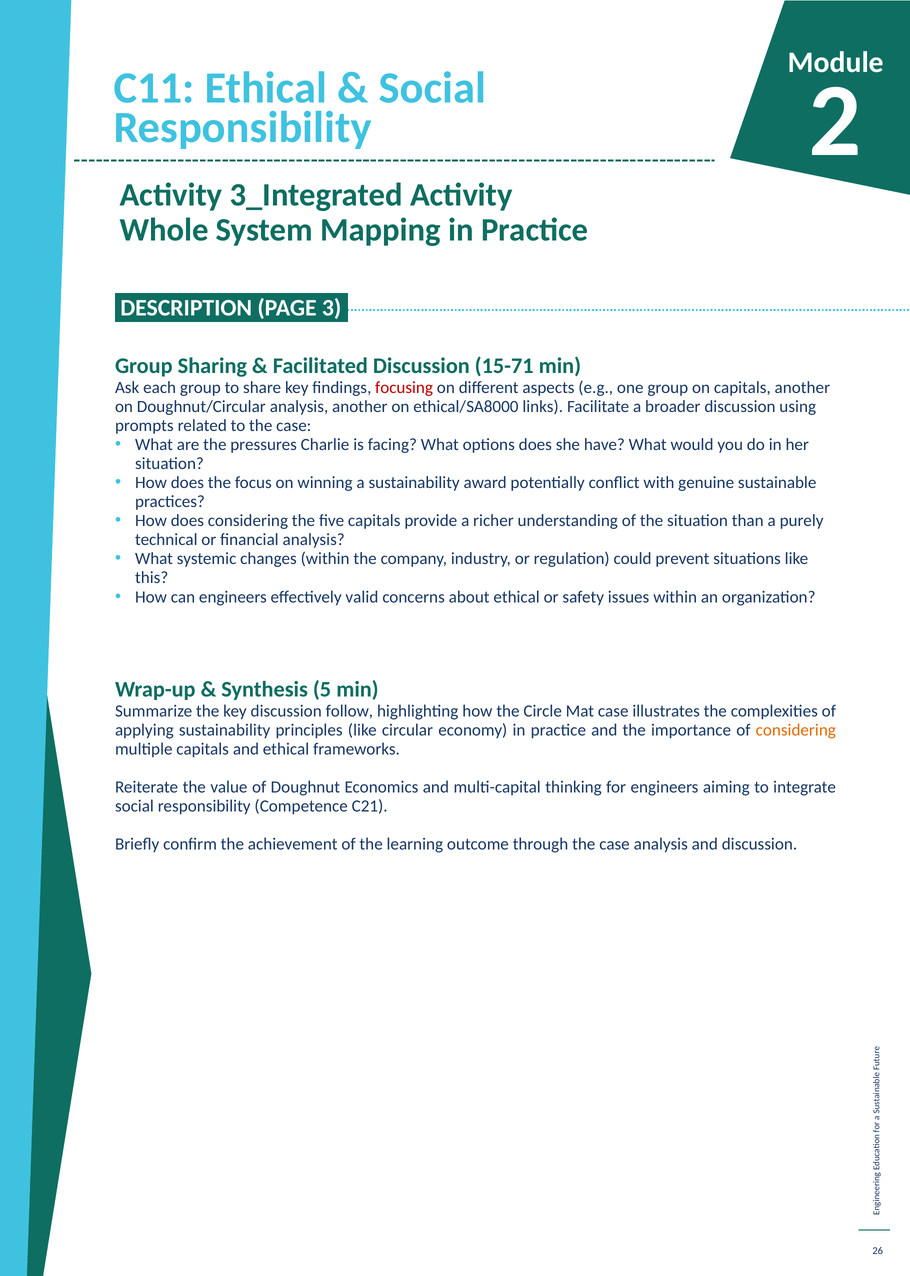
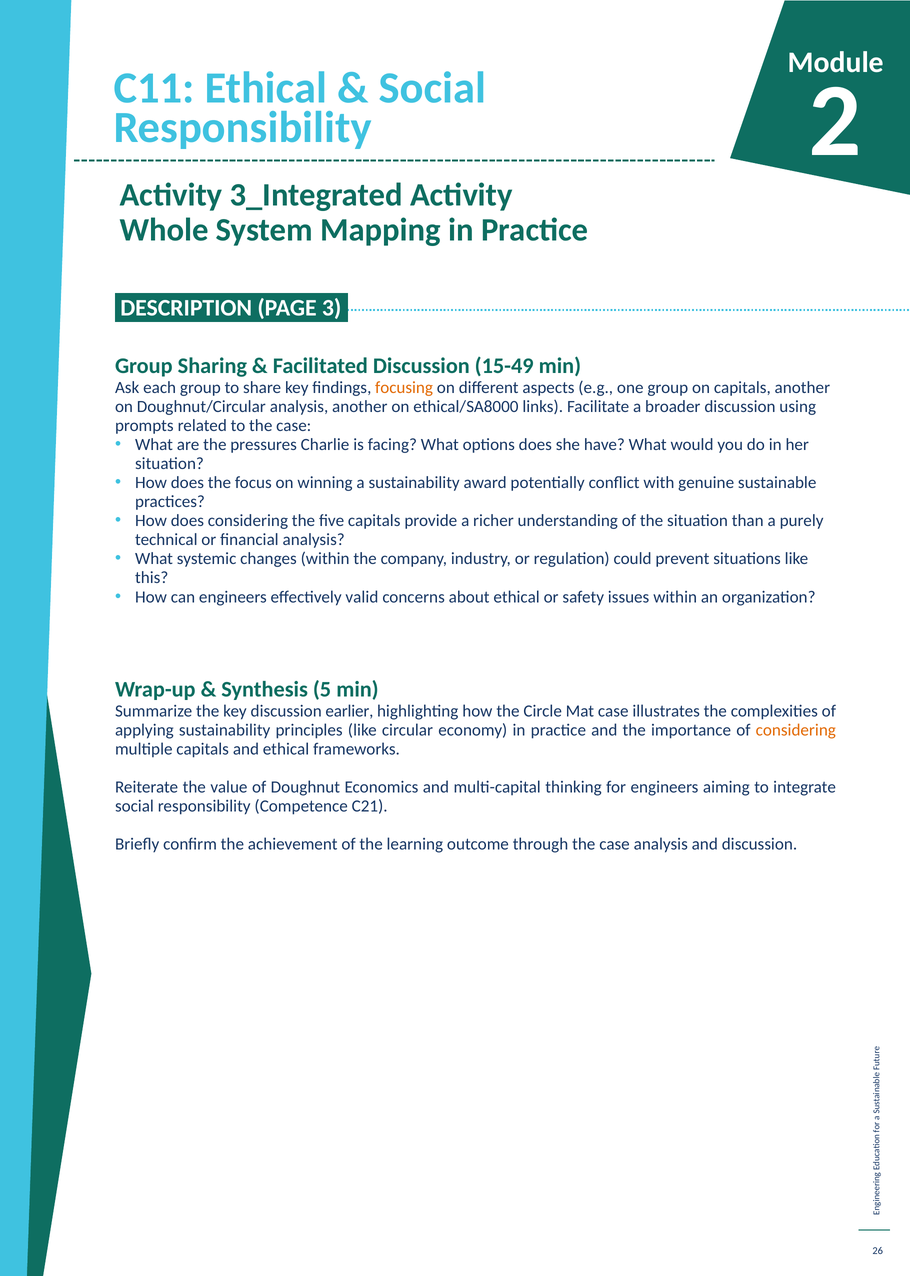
15-71: 15-71 -> 15-49 (504, 366)
focusing colour: red -> orange (404, 388)
follow: follow -> earlier (349, 711)
